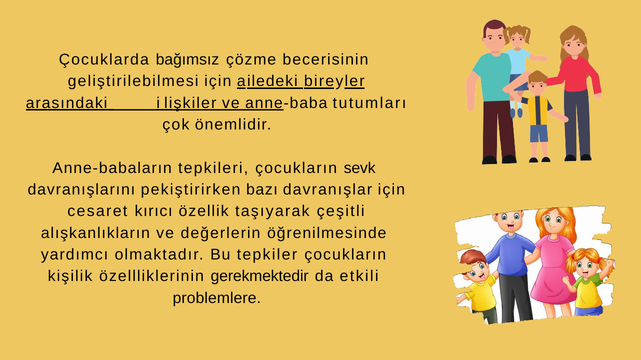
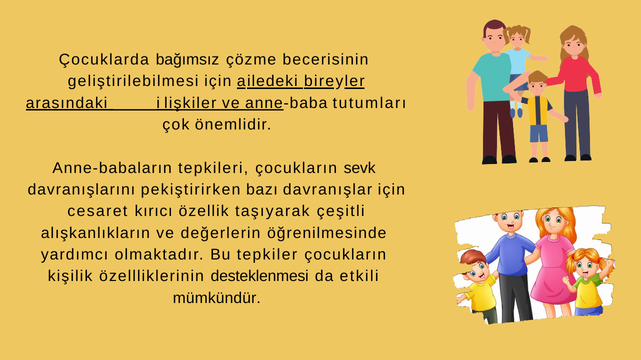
gerekmektedir: gerekmektedir -> desteklenmesi (260, 277)
problemlere: problemlere -> mümkündür (217, 298)
